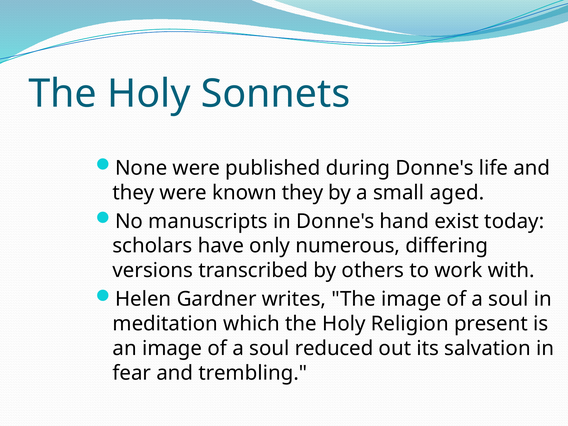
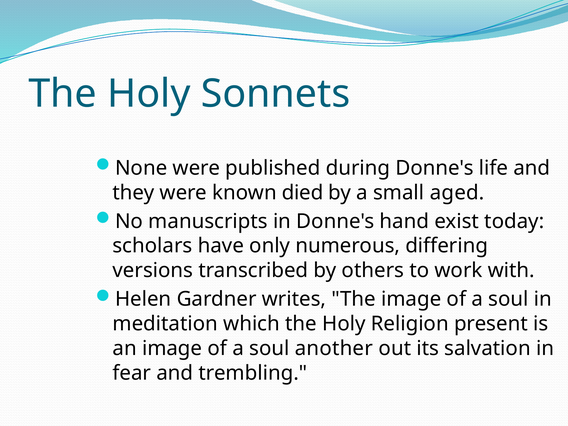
known they: they -> died (303, 193)
reduced: reduced -> another (334, 348)
